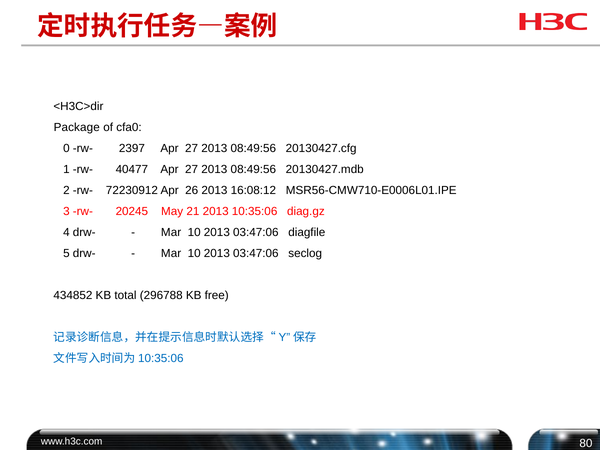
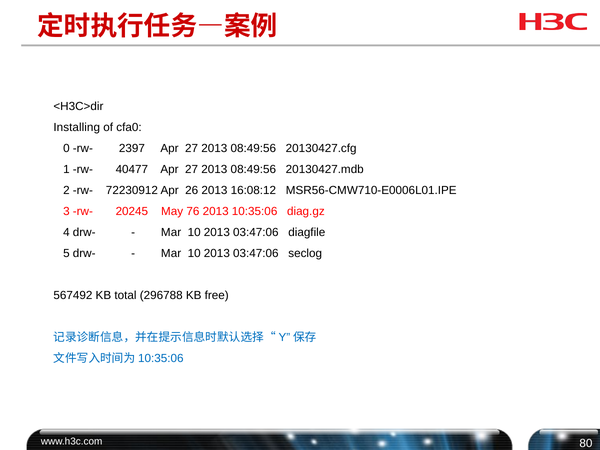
Package: Package -> Installing (77, 127)
21: 21 -> 76 (193, 211)
434852: 434852 -> 567492 (73, 295)
